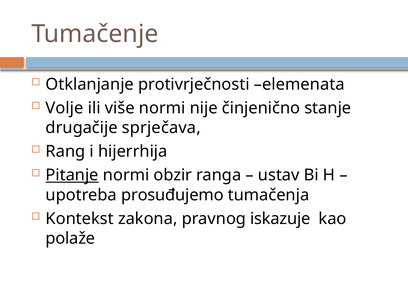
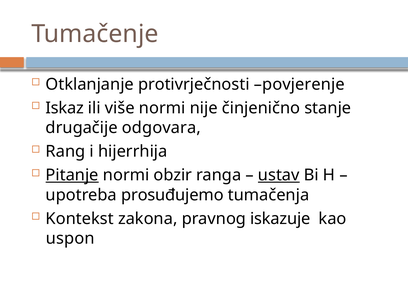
elemenata: elemenata -> povjerenje (299, 84)
Volje: Volje -> Iskaz (65, 108)
sprječava: sprječava -> odgovara (161, 128)
ustav underline: none -> present (279, 175)
polaže: polaže -> uspon (70, 238)
